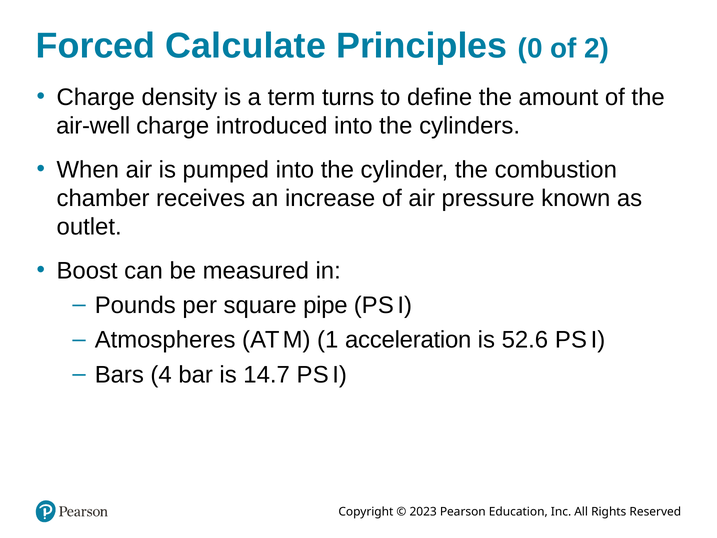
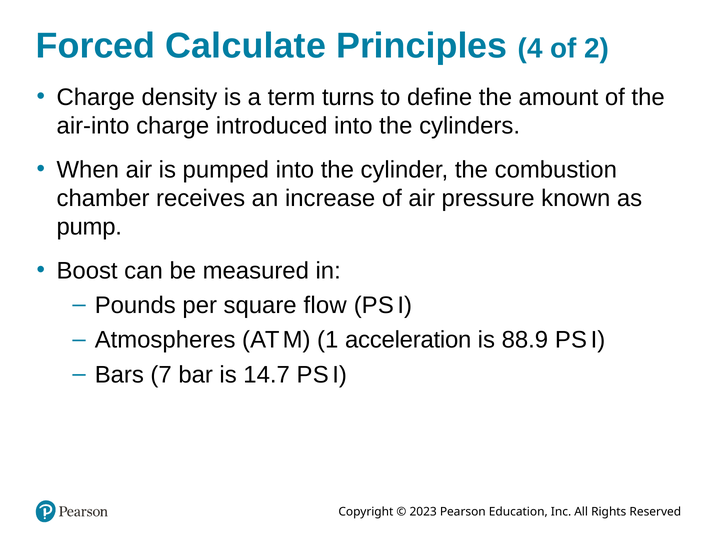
0: 0 -> 4 (530, 49)
air-well: air-well -> air-into (93, 126)
outlet: outlet -> pump (89, 227)
pipe: pipe -> flow (325, 305)
52.6: 52.6 -> 88.9 (525, 340)
4: 4 -> 7 (161, 375)
